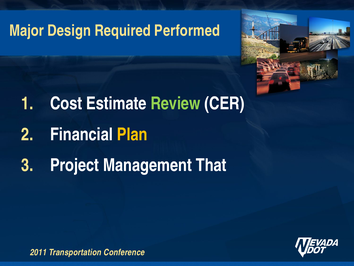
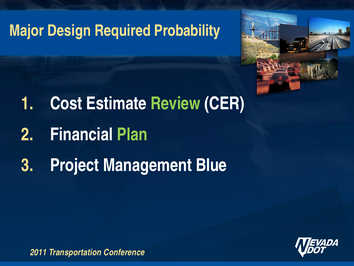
Performed: Performed -> Probability (187, 31)
Plan colour: yellow -> light green (132, 134)
That: That -> Blue (211, 165)
